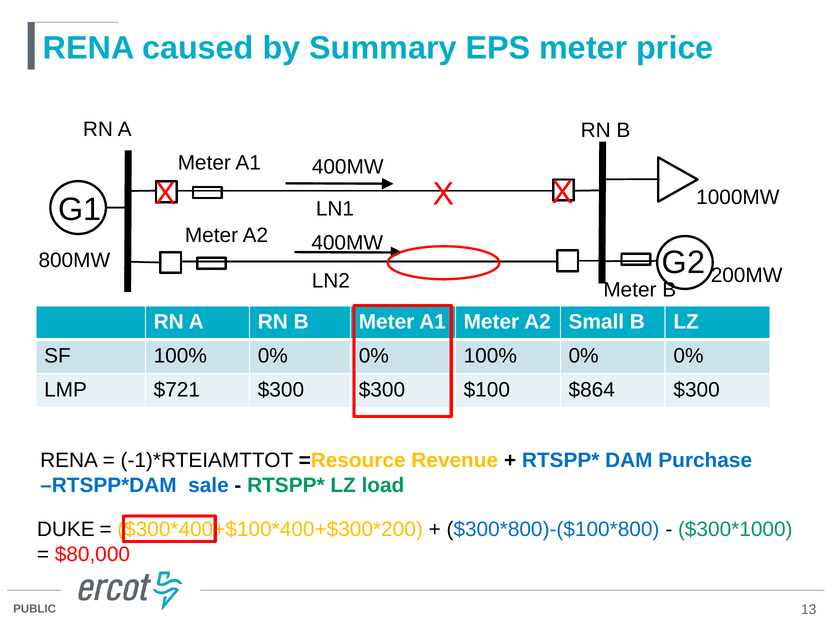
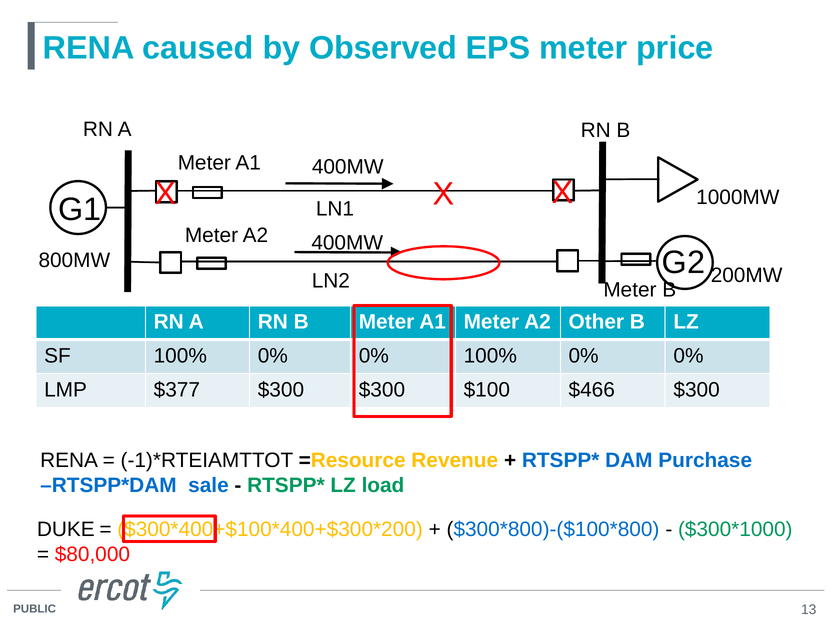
Summary: Summary -> Observed (383, 48)
Small: Small -> Other (596, 322)
$721: $721 -> $377 (177, 390)
$864: $864 -> $466 (592, 390)
